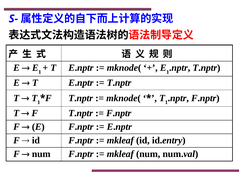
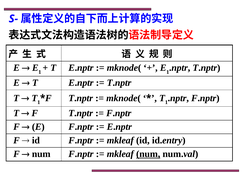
num underline: none -> present (148, 154)
